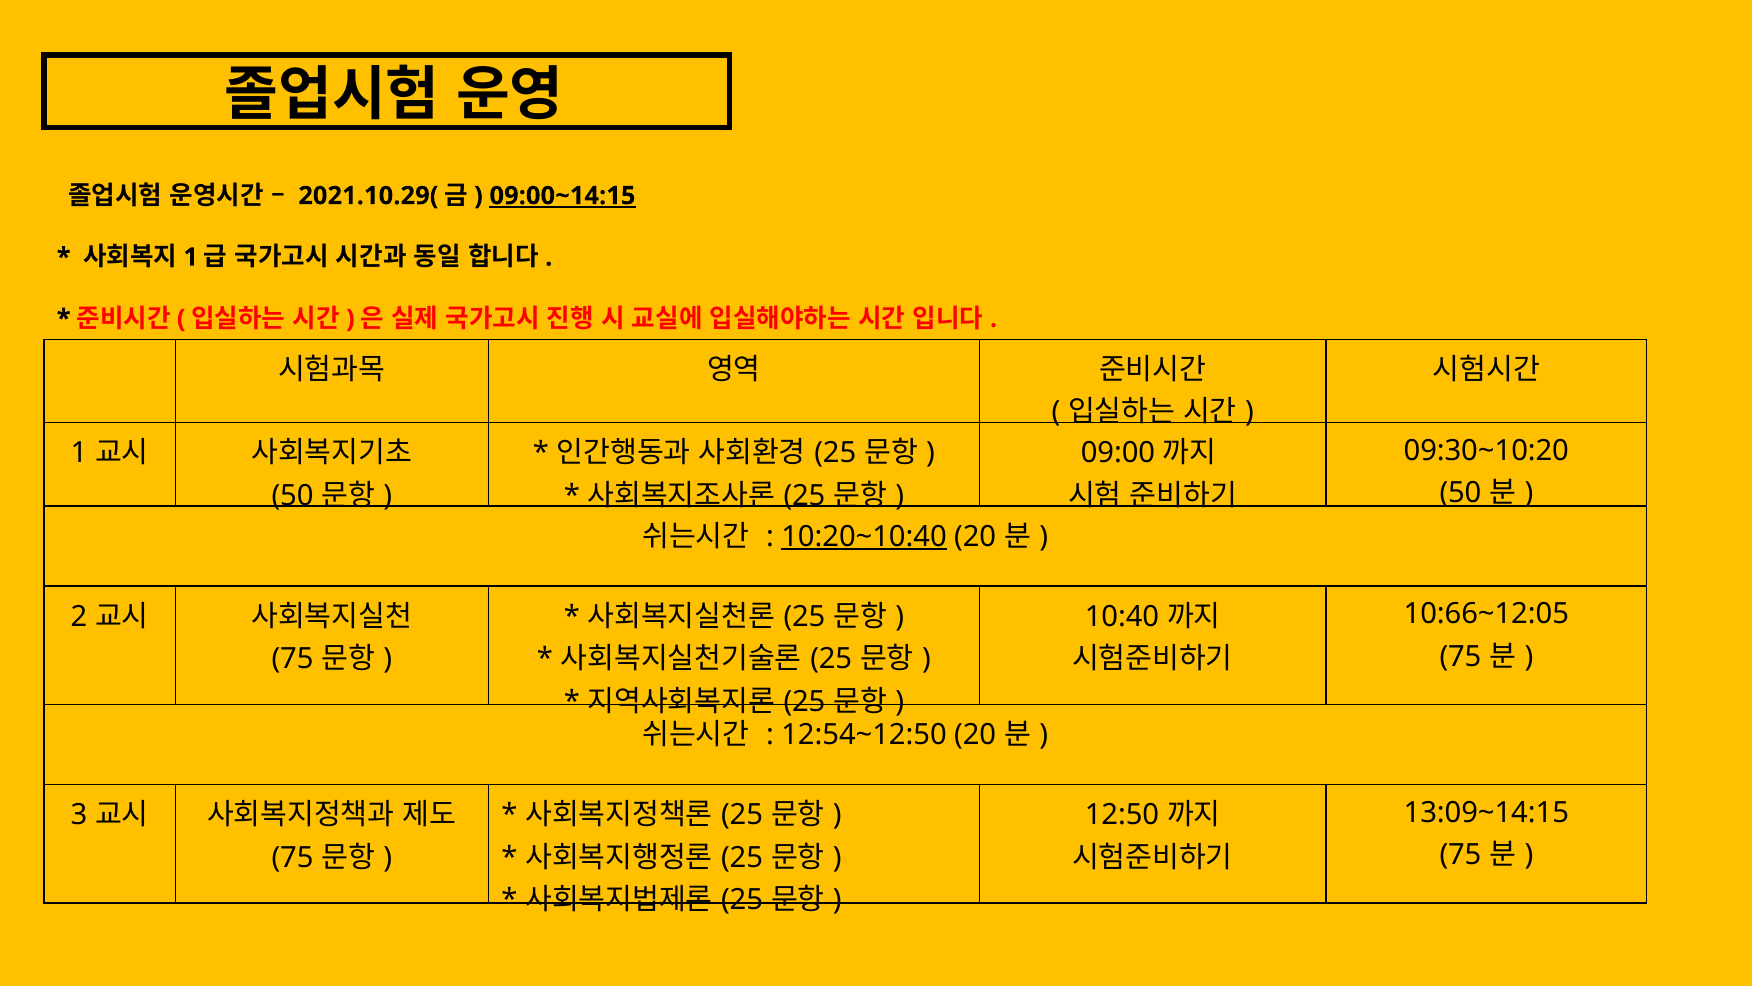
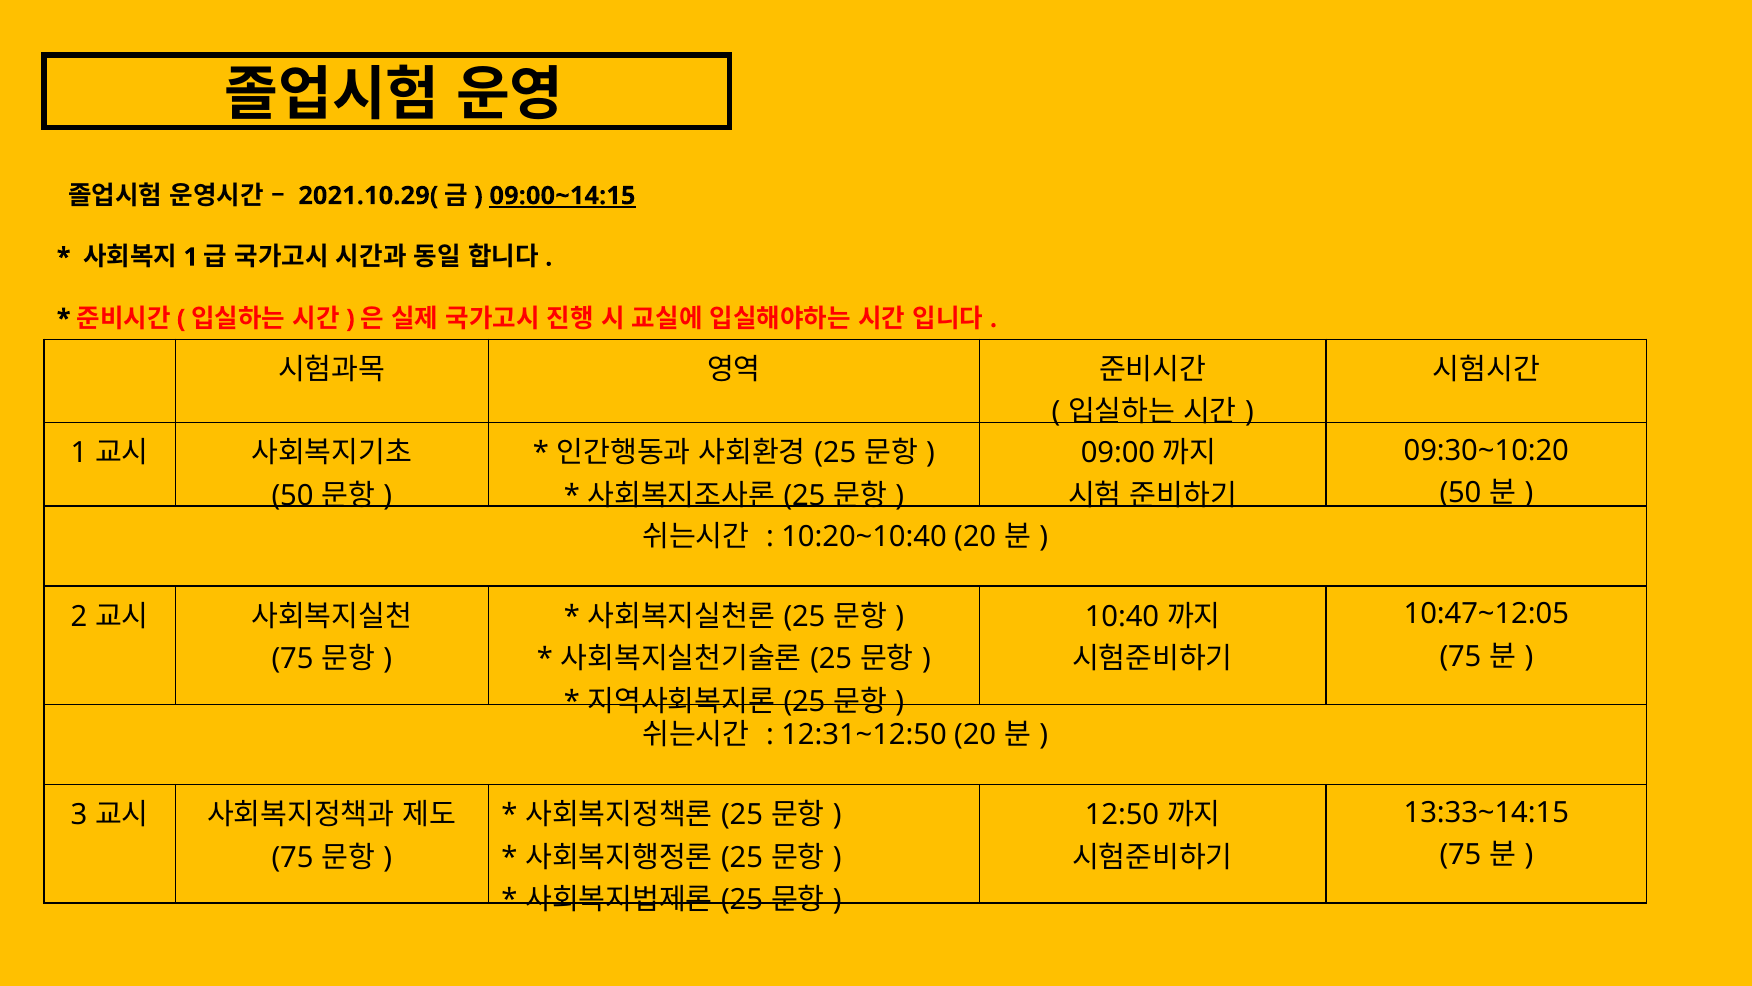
10:20~10:40 underline: present -> none (864, 536)
10:66~12:05: 10:66~12:05 -> 10:47~12:05 (1486, 614)
12:54~12:50: 12:54~12:50 -> 12:31~12:50 (864, 735)
13:09~14:15: 13:09~14:15 -> 13:33~14:15 (1486, 812)
